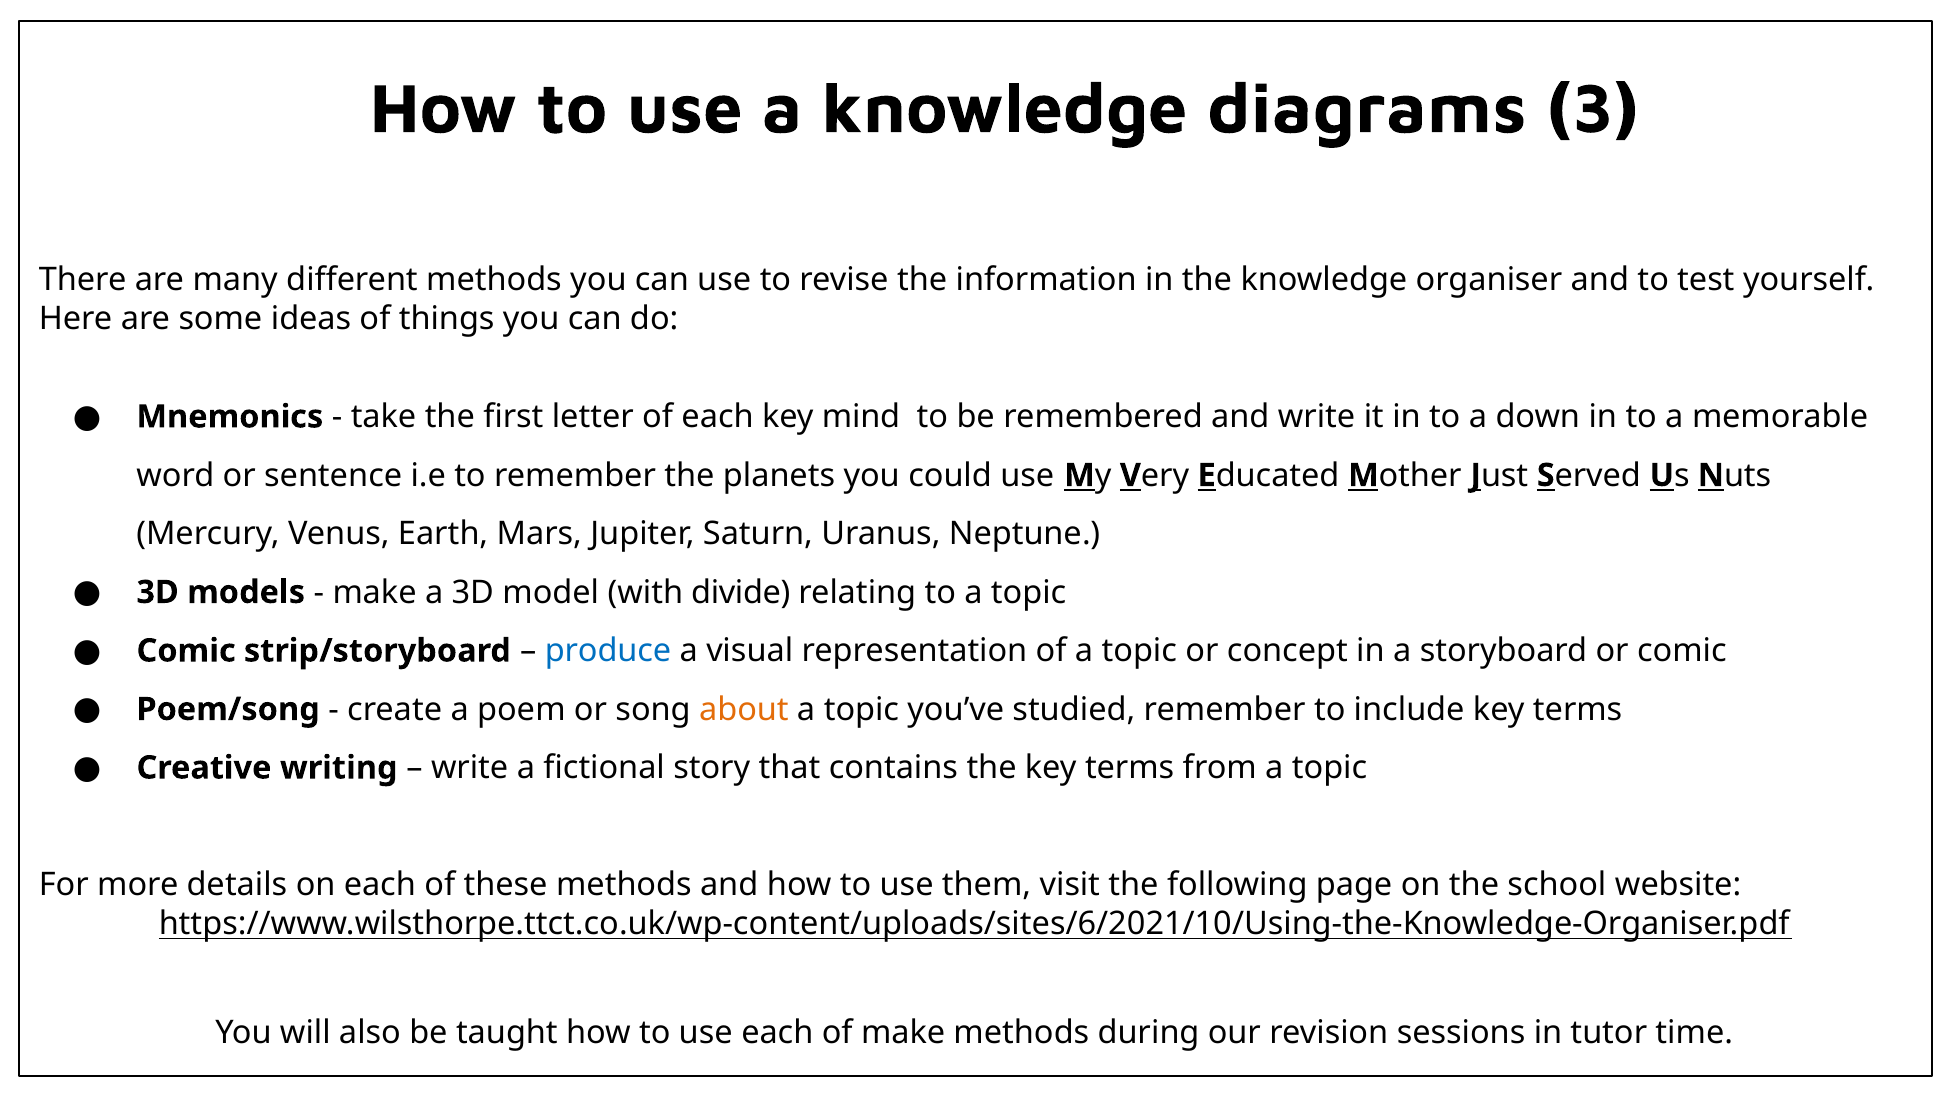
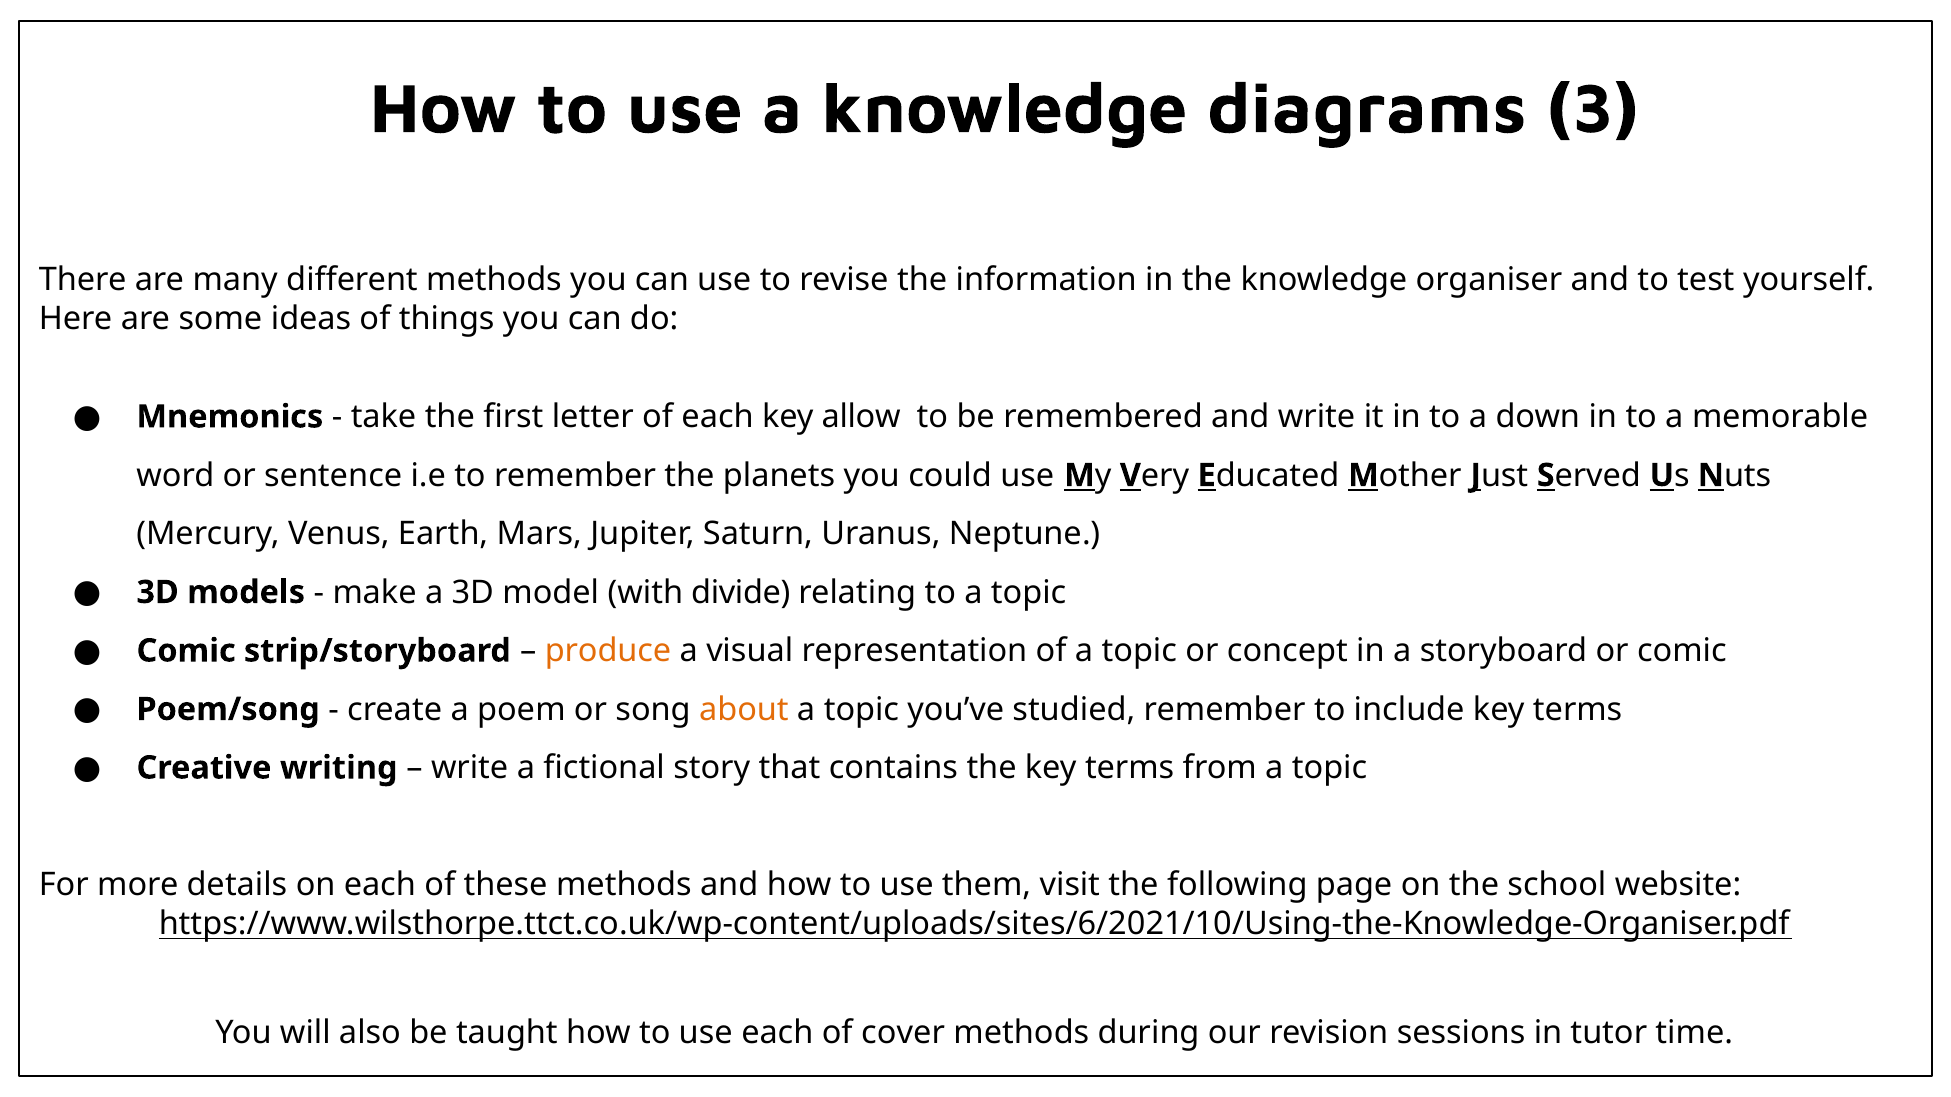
mind: mind -> allow (861, 417)
produce colour: blue -> orange (608, 651)
of make: make -> cover (903, 1033)
